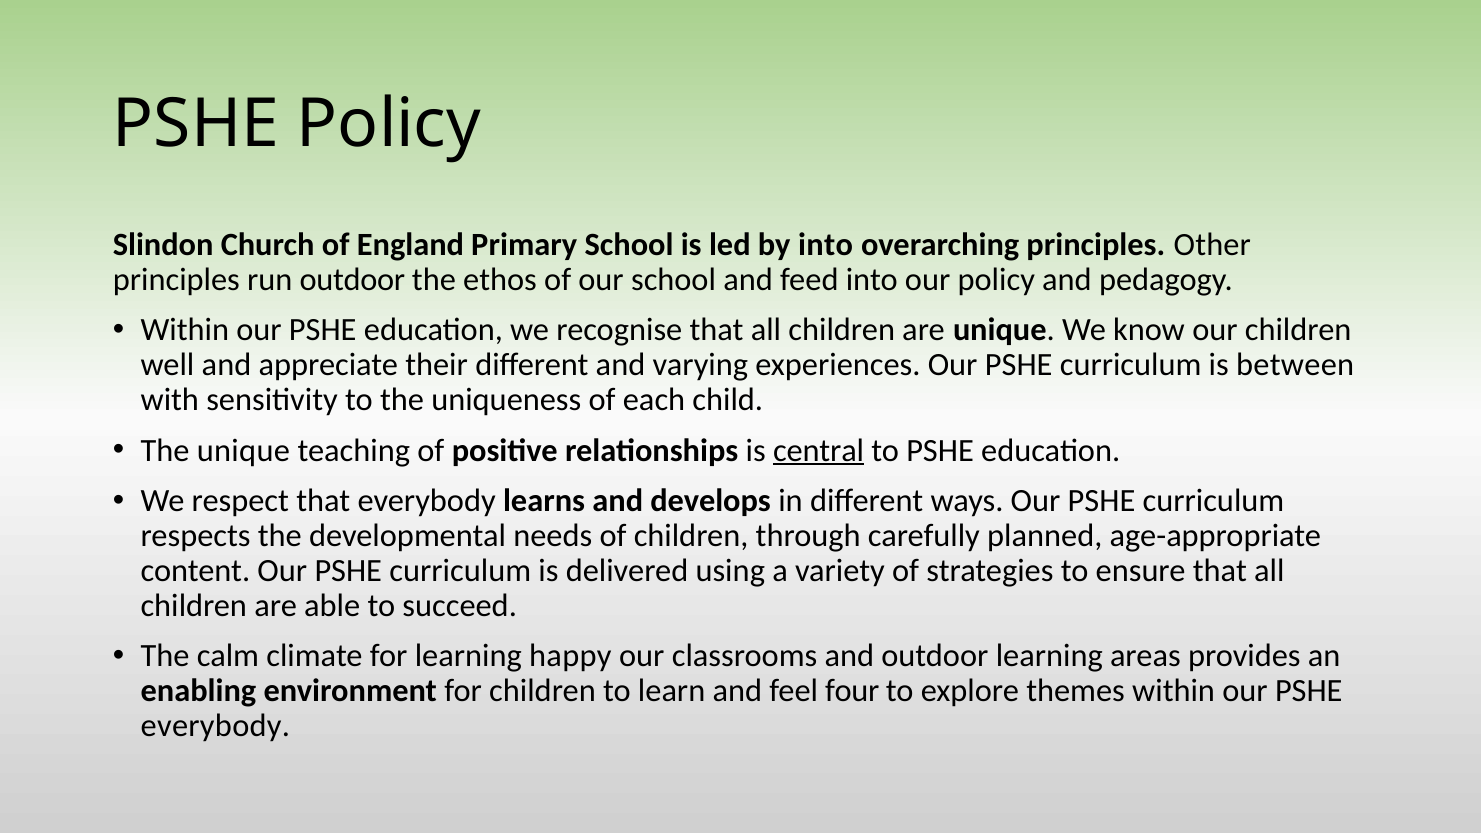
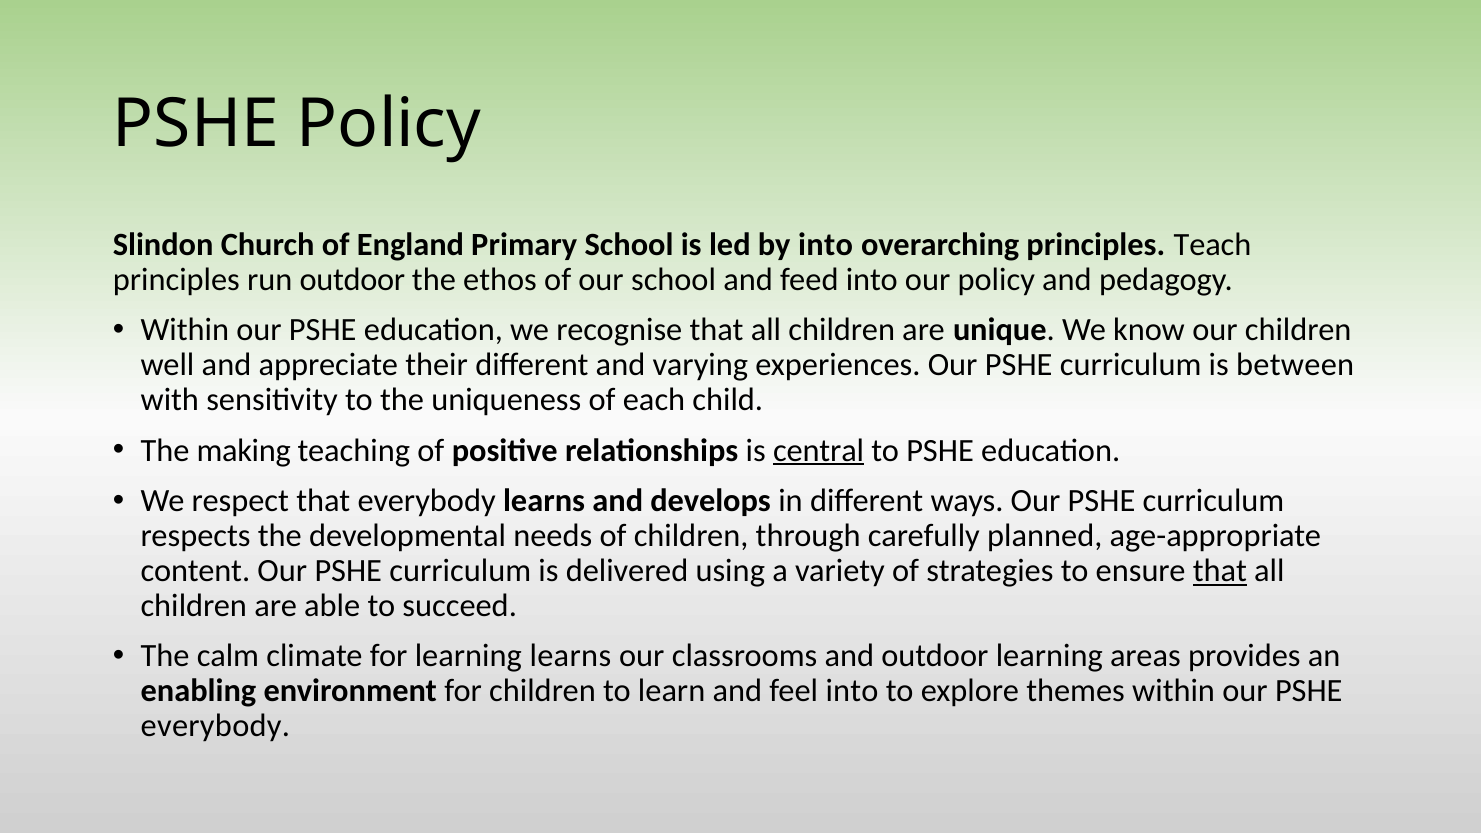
Other: Other -> Teach (1212, 245)
The unique: unique -> making (244, 450)
that underline: none -> present (1220, 571)
learning happy: happy -> learns (570, 656)
feel four: four -> into (852, 691)
